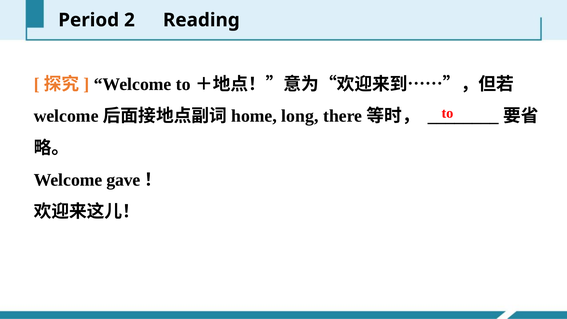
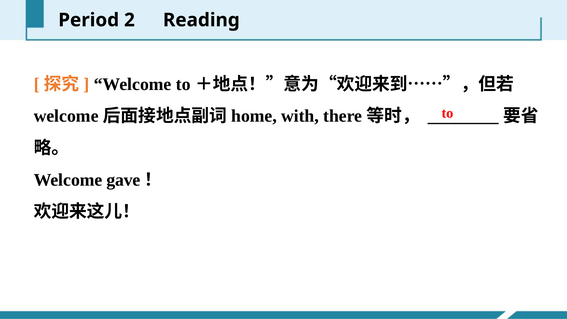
long: long -> with (300, 116)
